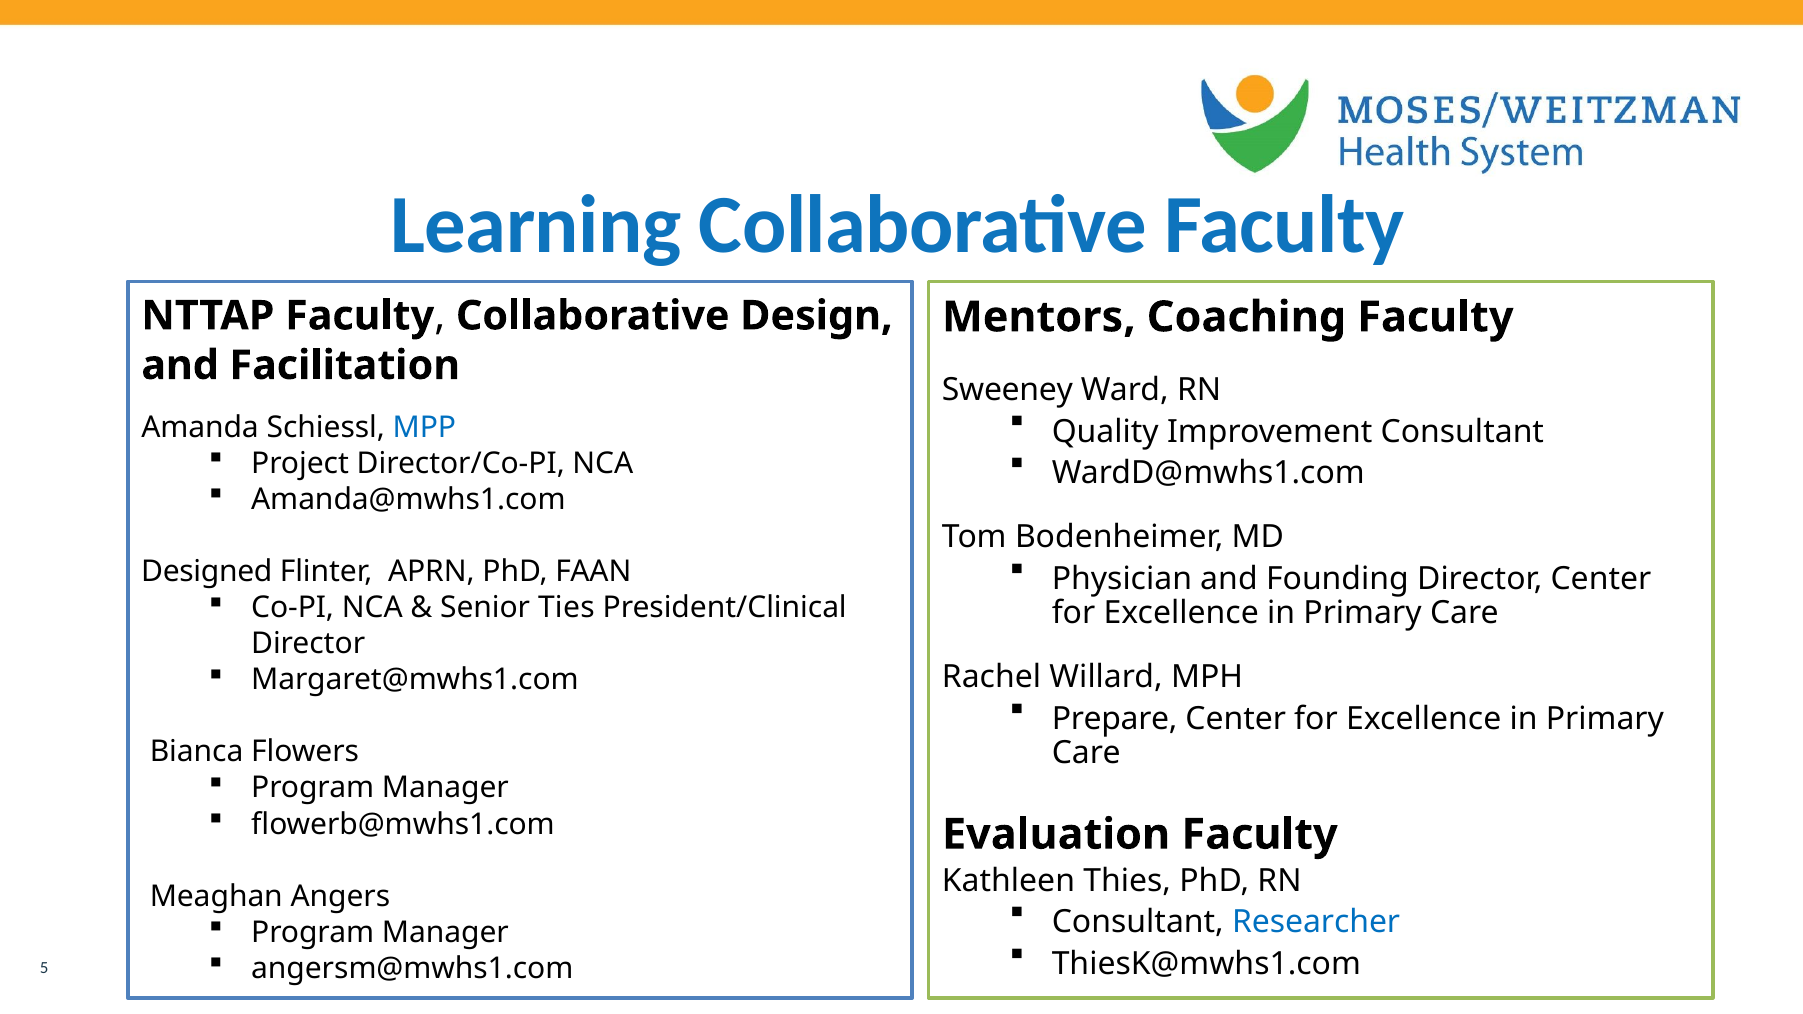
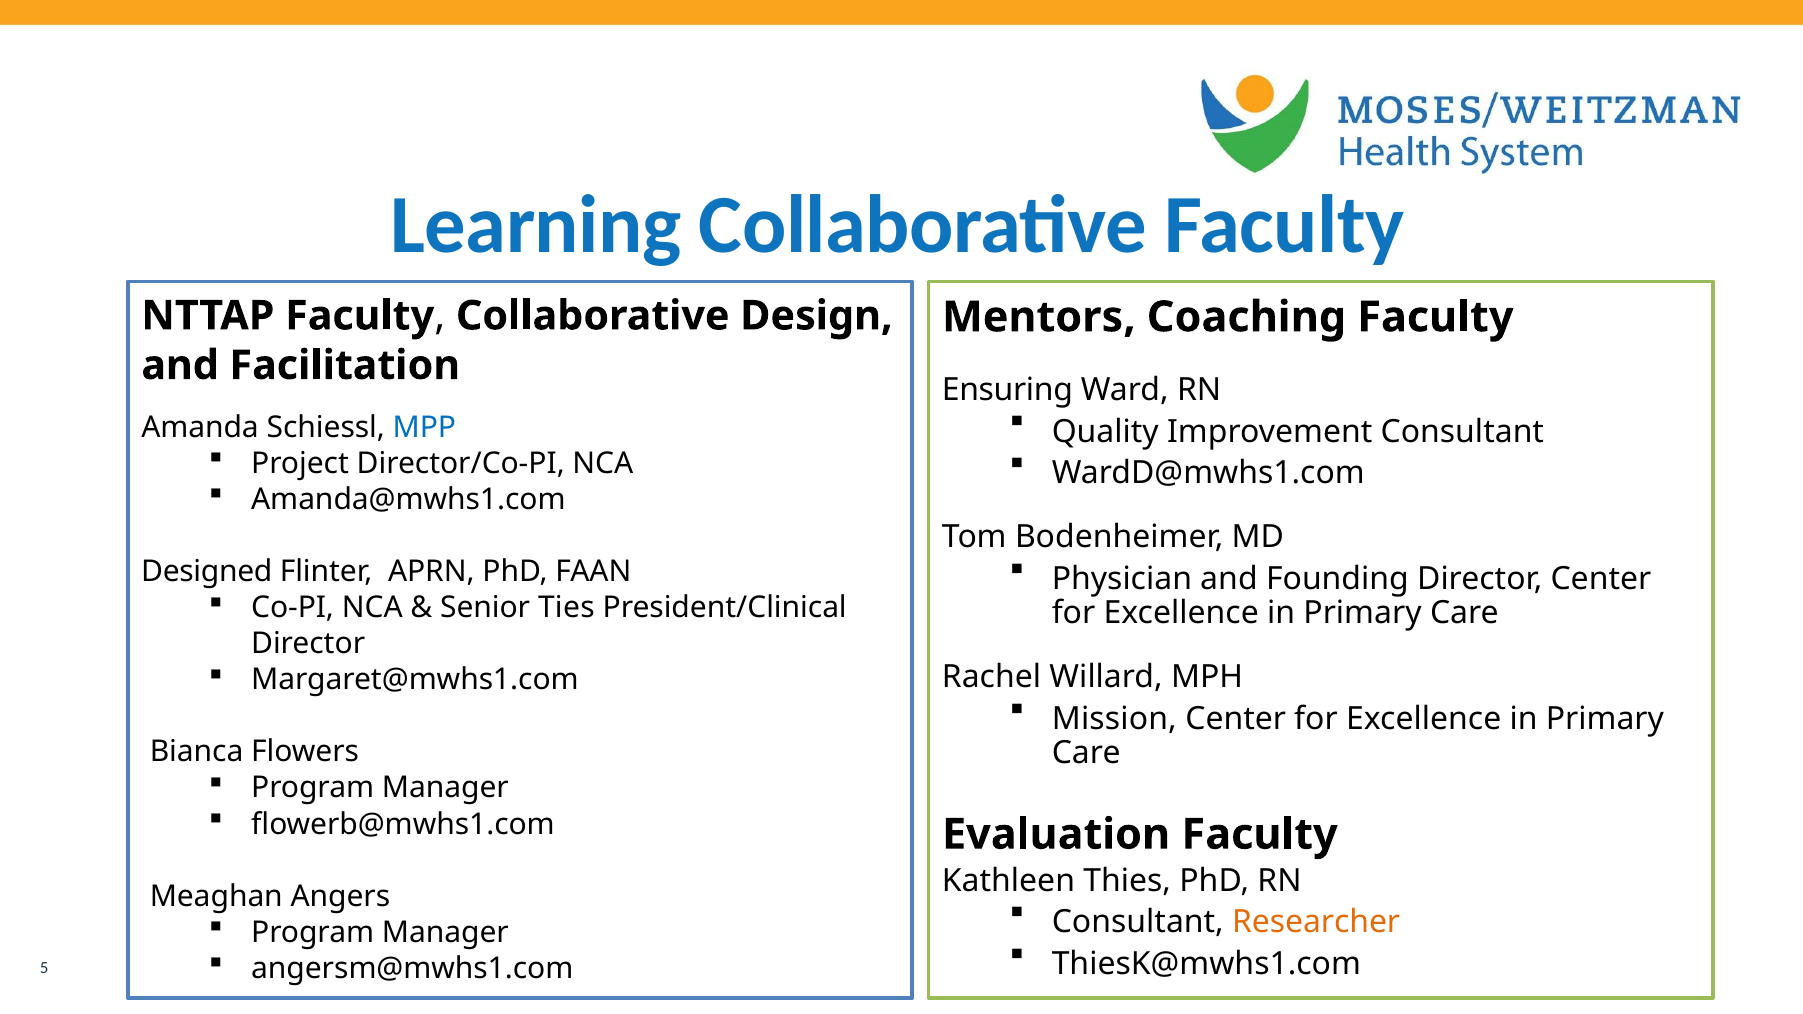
Sweeney: Sweeney -> Ensuring (1007, 390)
Prepare: Prepare -> Mission (1114, 719)
Researcher colour: blue -> orange (1316, 922)
